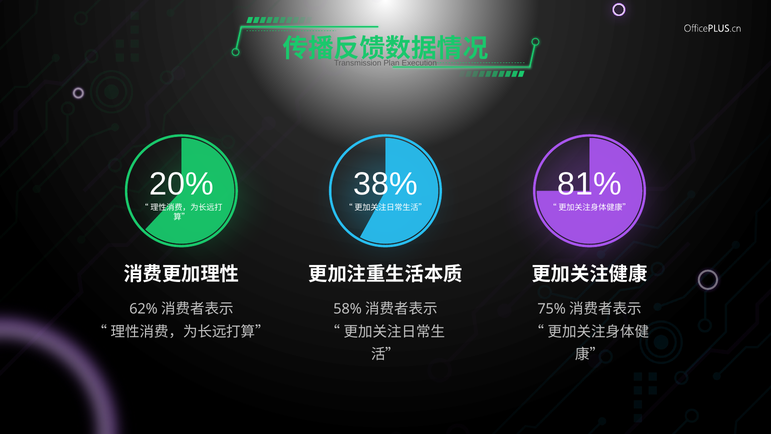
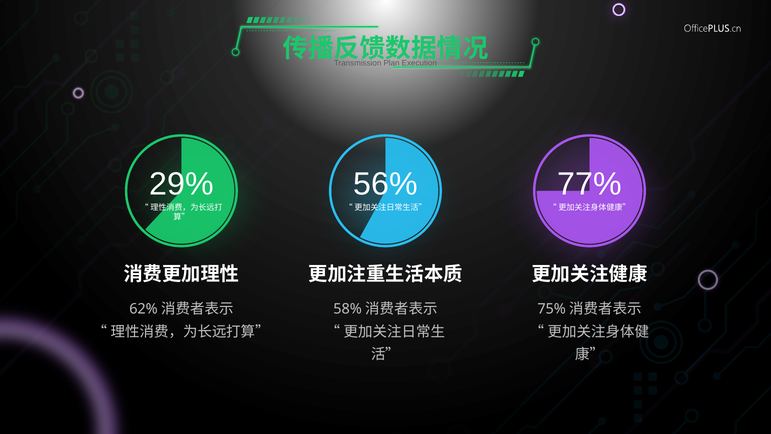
20%: 20% -> 29% (181, 184)
38%: 38% -> 56% (386, 184)
81%: 81% -> 77% (590, 184)
